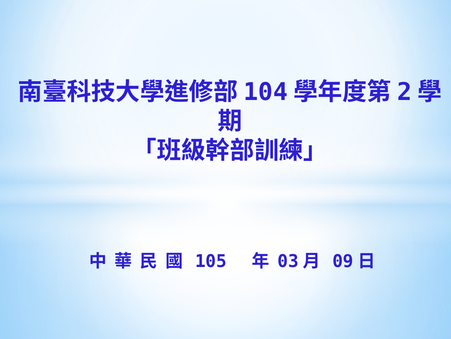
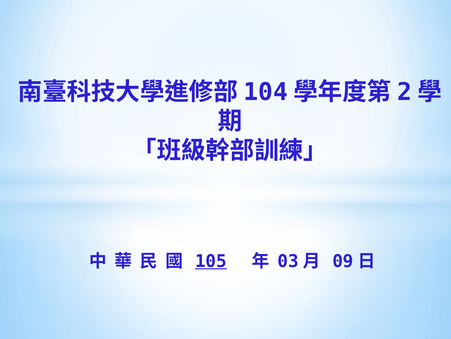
105 underline: none -> present (211, 261)
